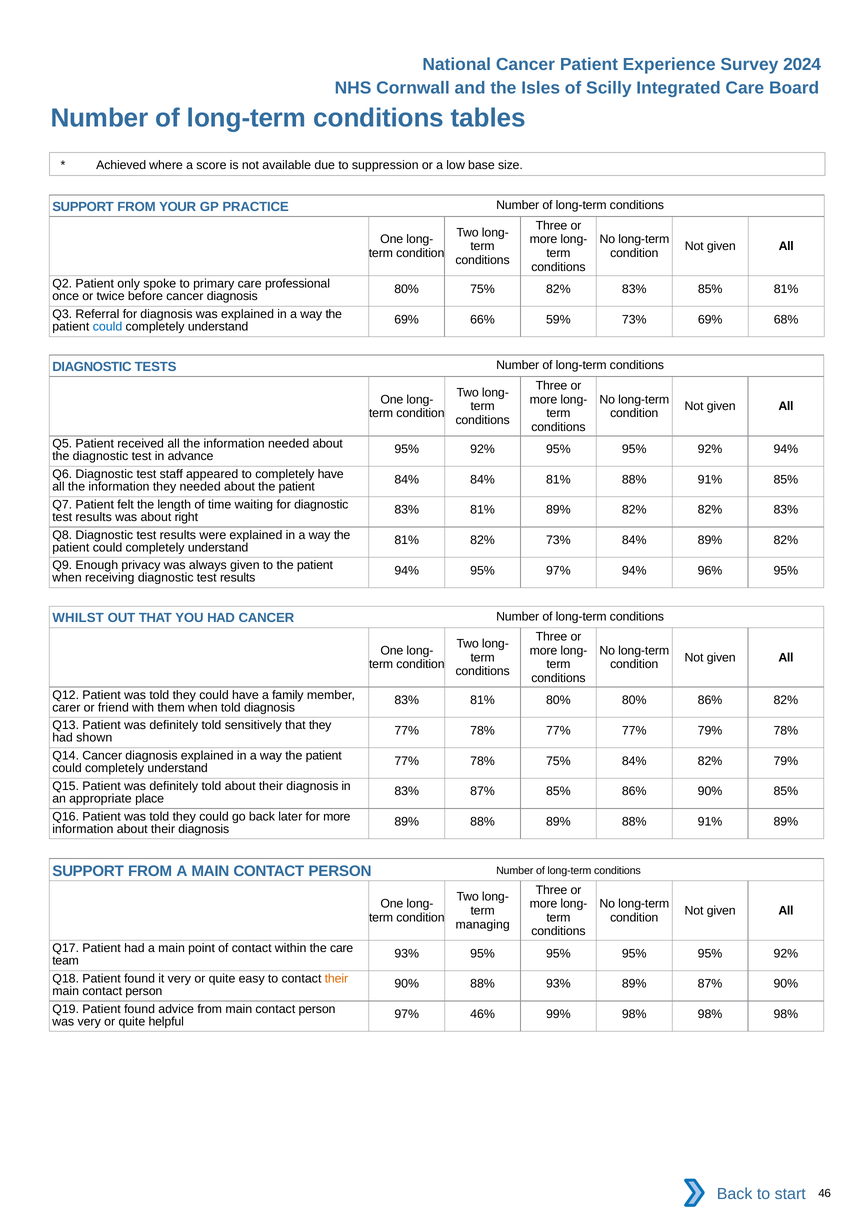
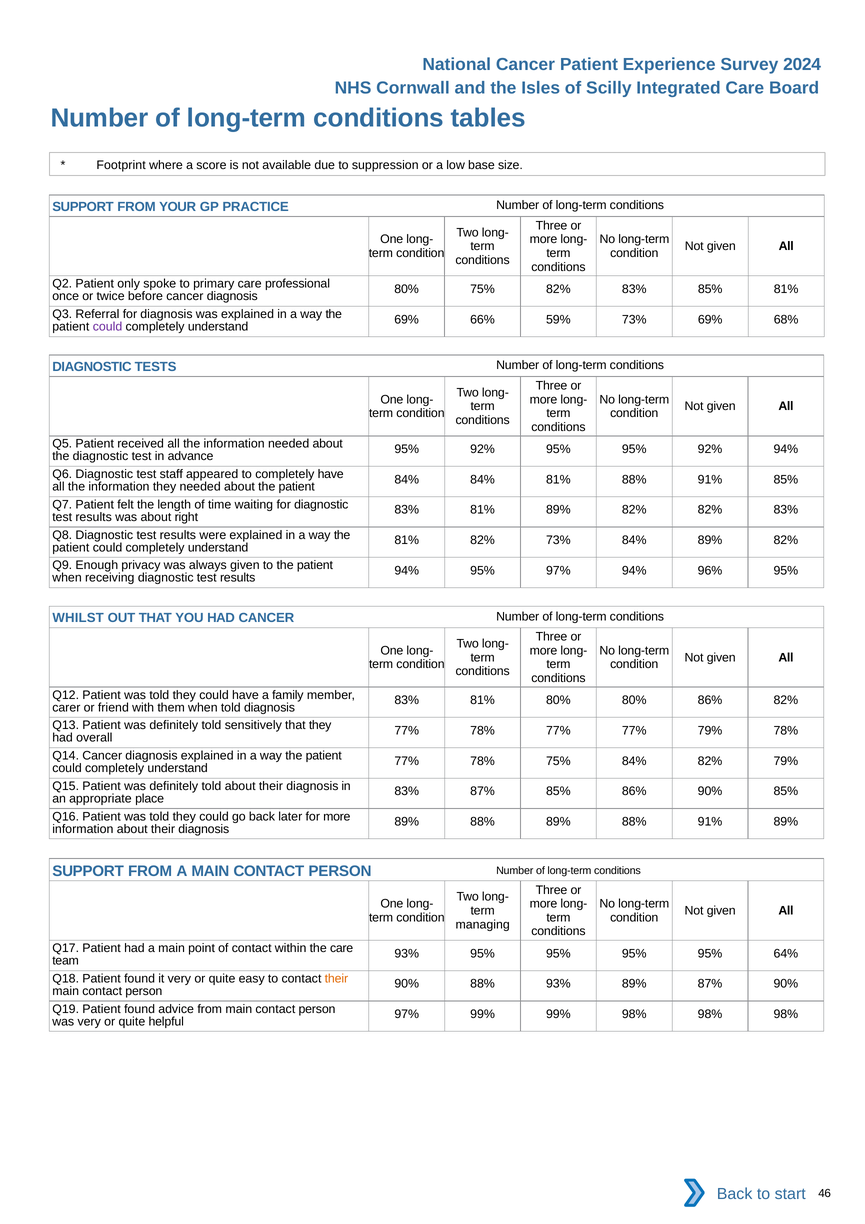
Achieved: Achieved -> Footprint (121, 165)
could colour: blue -> purple (108, 327)
shown: shown -> overall (94, 738)
95% 95% 95% 92%: 92% -> 64% (786, 954)
97% 46%: 46% -> 99% (483, 1014)
